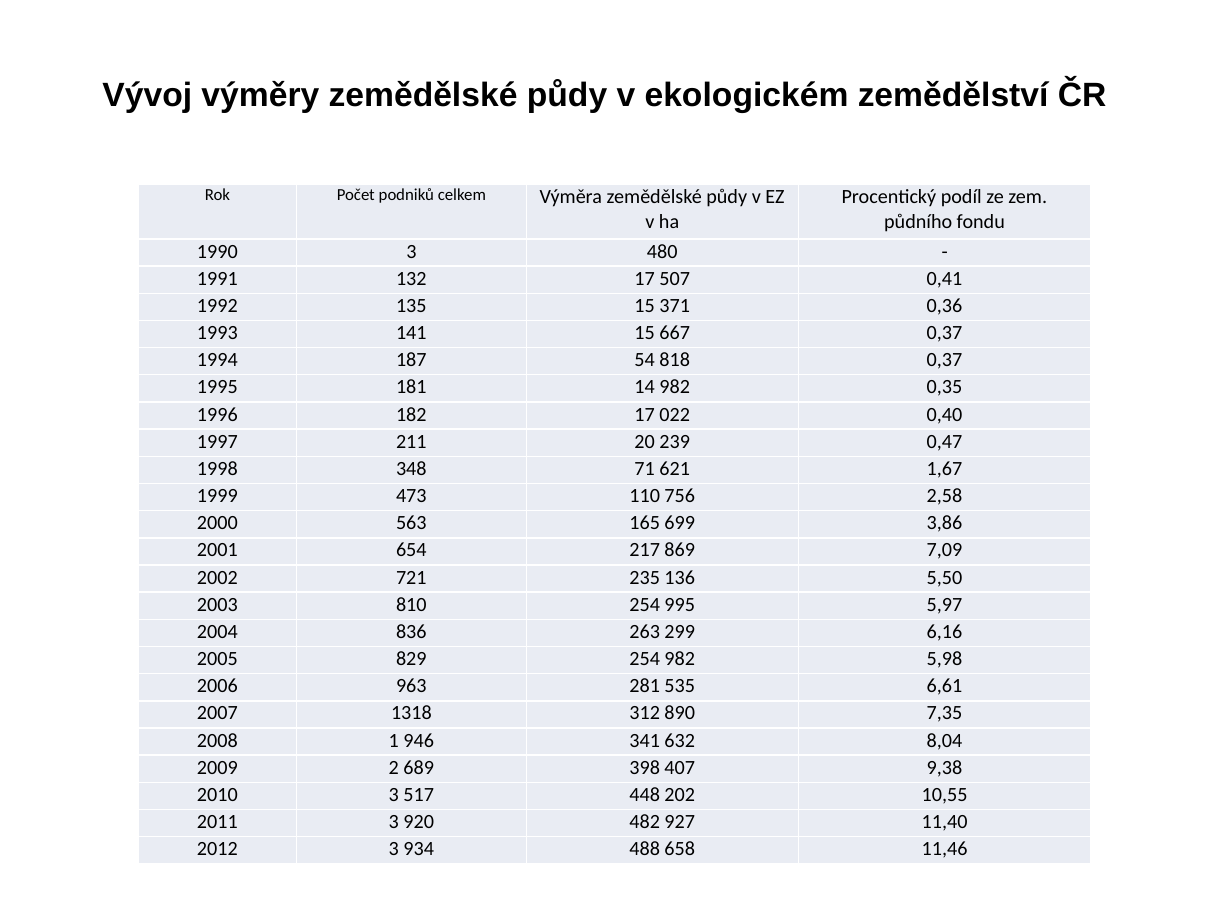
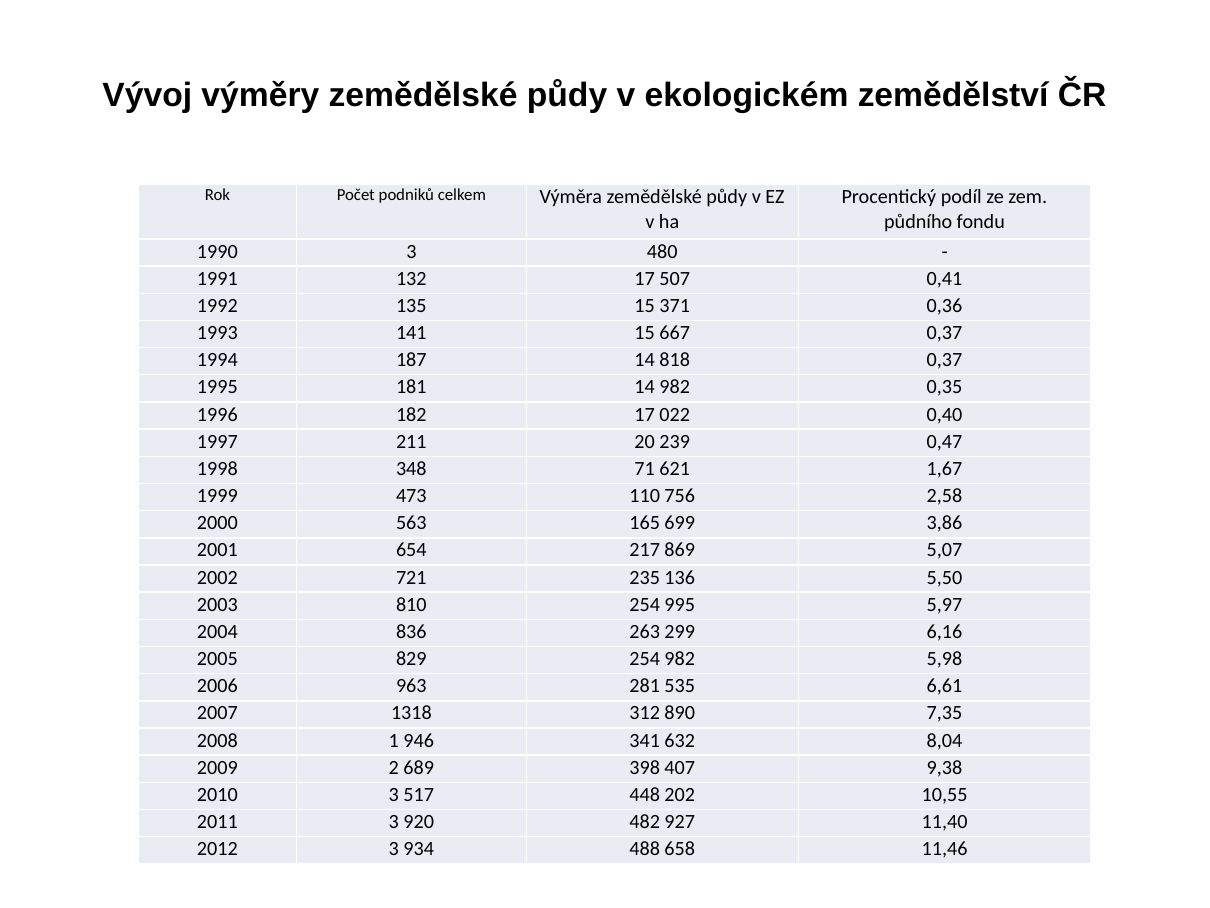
187 54: 54 -> 14 (645, 360)
7,09: 7,09 -> 5,07 (945, 550)
